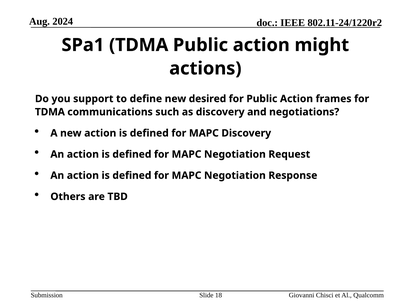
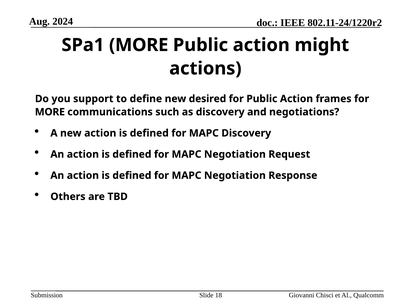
SPa1 TDMA: TDMA -> MORE (139, 45)
TDMA: TDMA -> MORE (50, 112)
